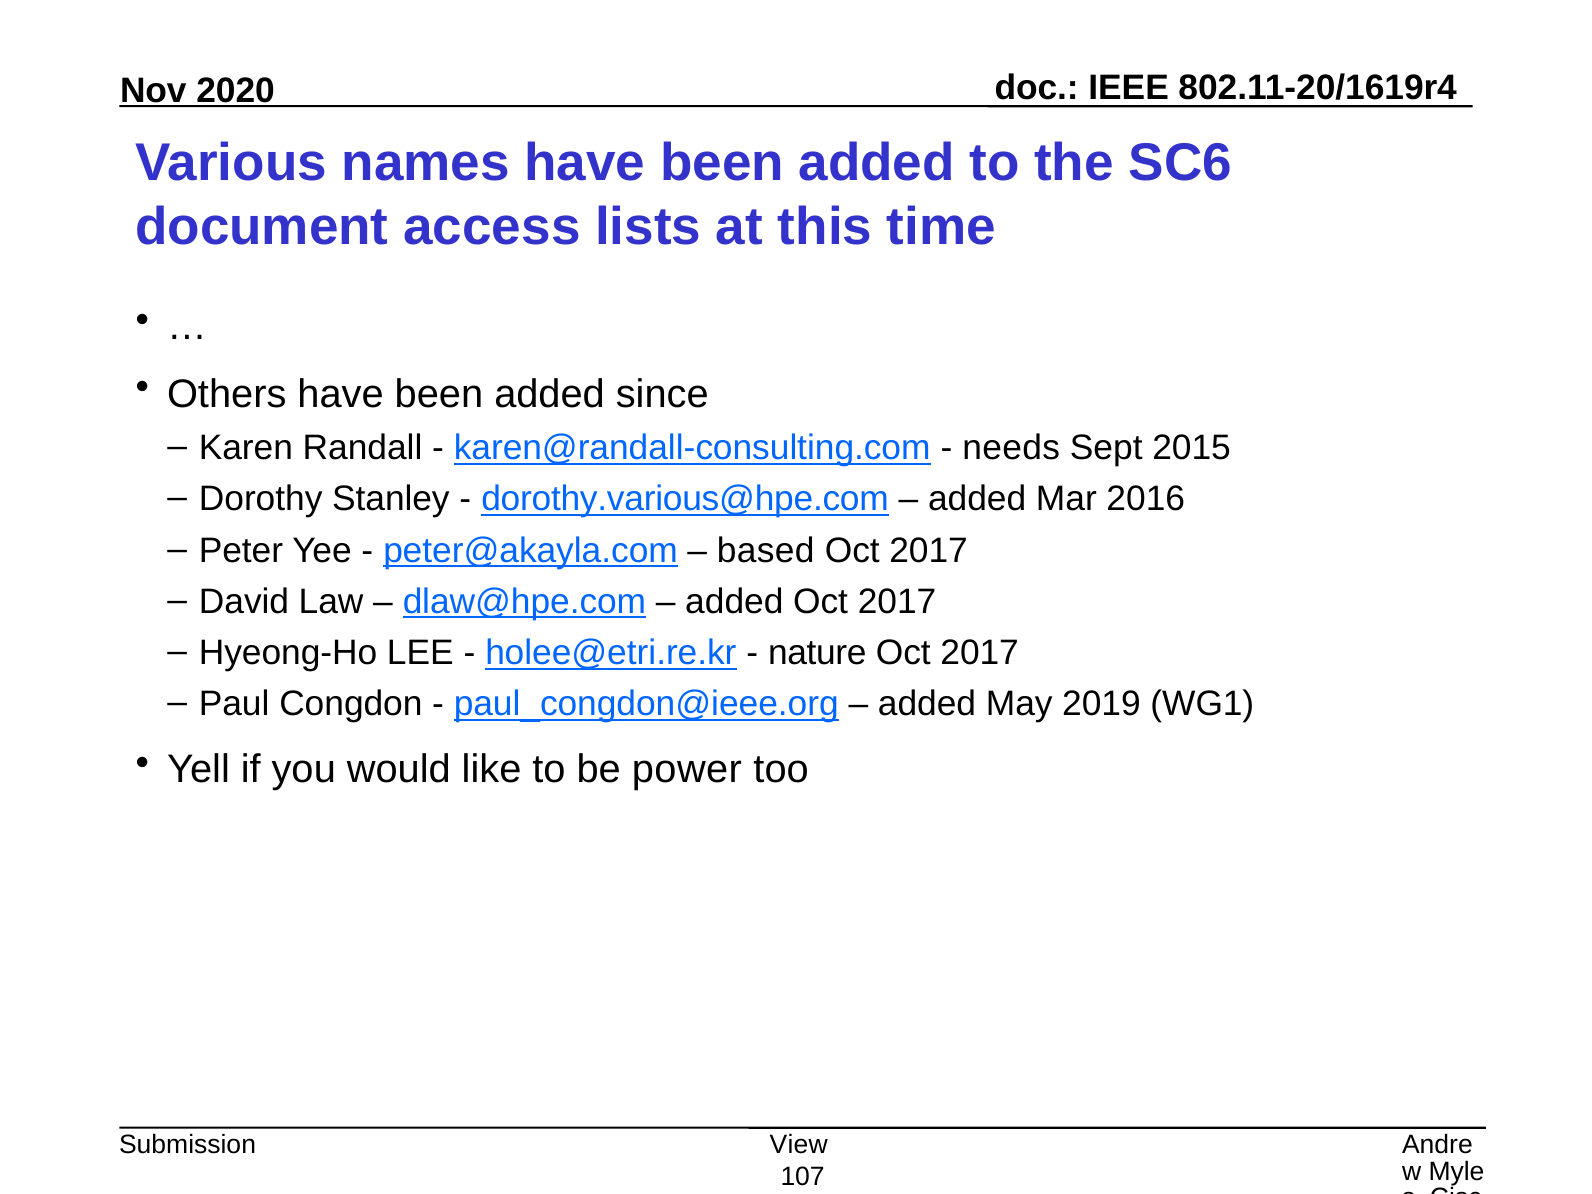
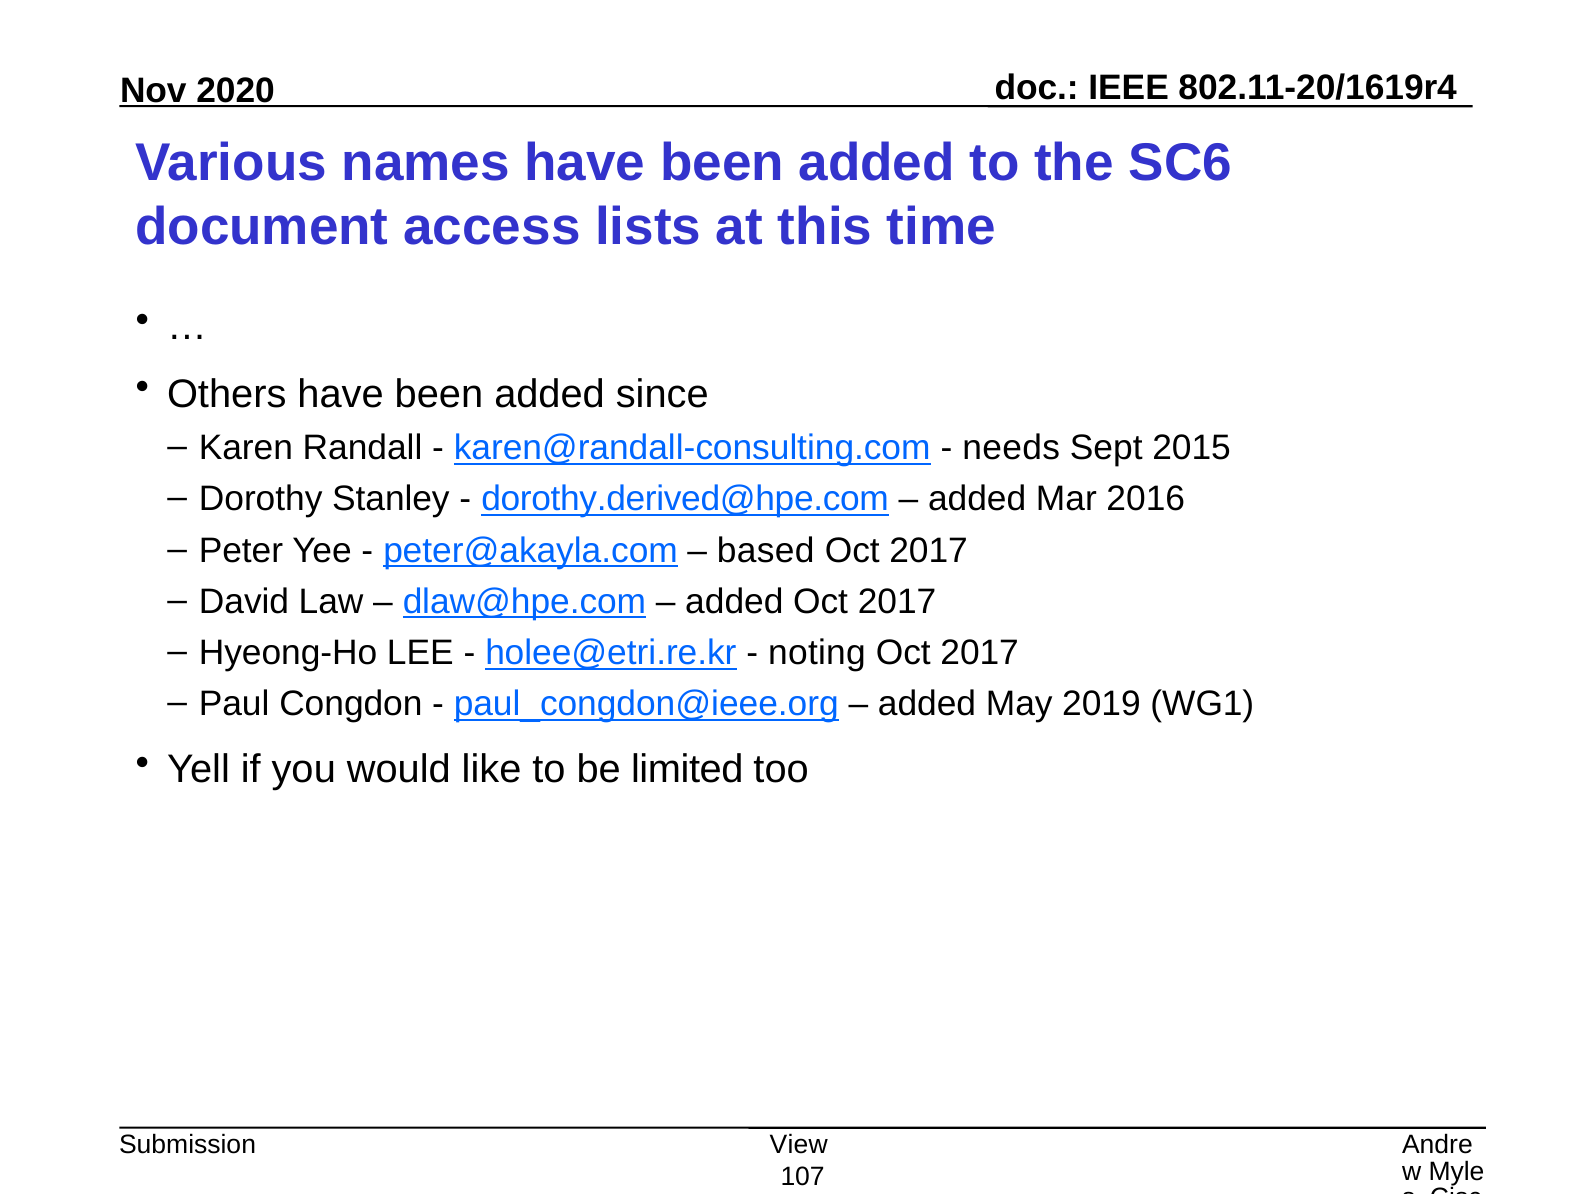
dorothy.various@hpe.com: dorothy.various@hpe.com -> dorothy.derived@hpe.com (685, 499)
nature: nature -> noting (817, 653)
power: power -> limited (687, 770)
